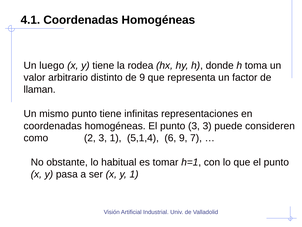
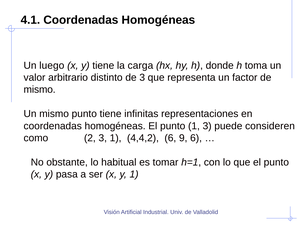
rodea: rodea -> carga (140, 65)
de 9: 9 -> 3 (142, 77)
llaman: llaman -> mismo (40, 89)
punto 3: 3 -> 1 (194, 126)
5,1,4: 5,1,4 -> 4,4,2 (143, 138)
9 7: 7 -> 6 (196, 138)
